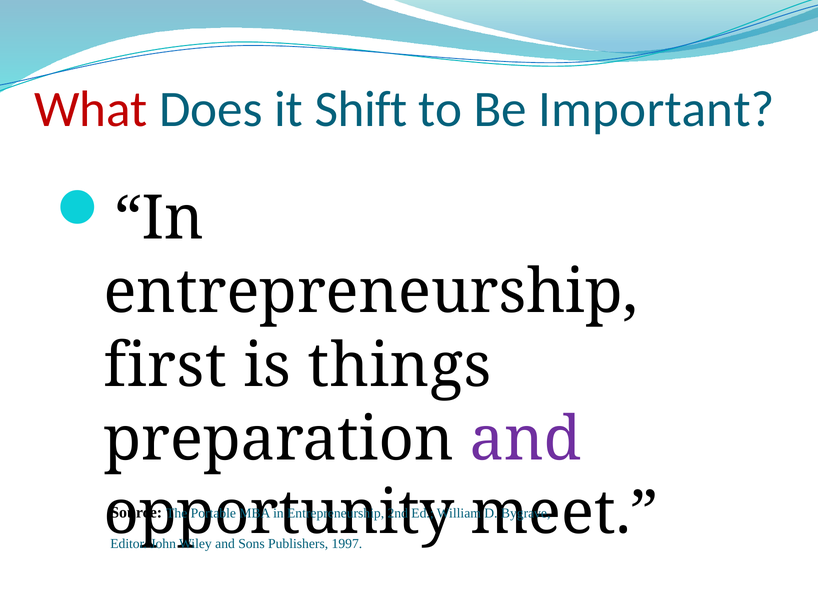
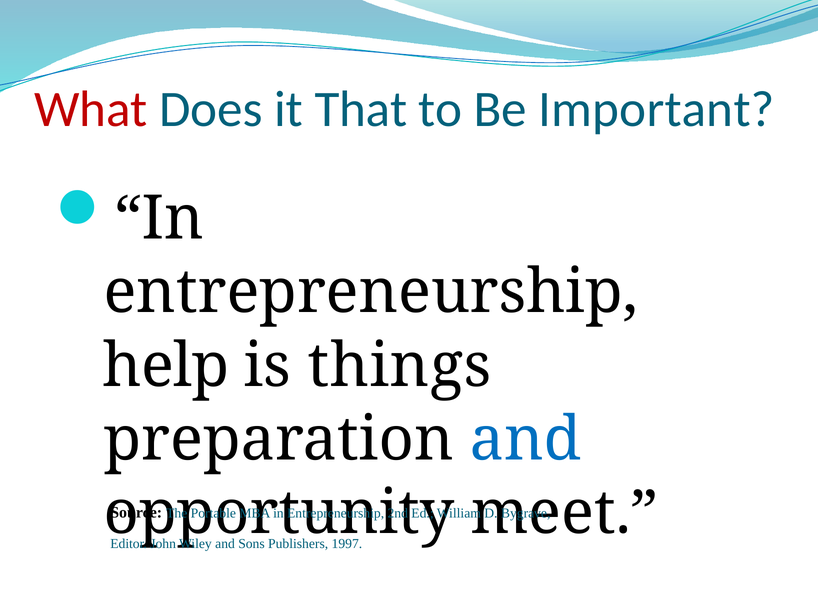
Shift: Shift -> That (361, 109)
first: first -> help (166, 365)
and colour: purple -> blue (525, 439)
